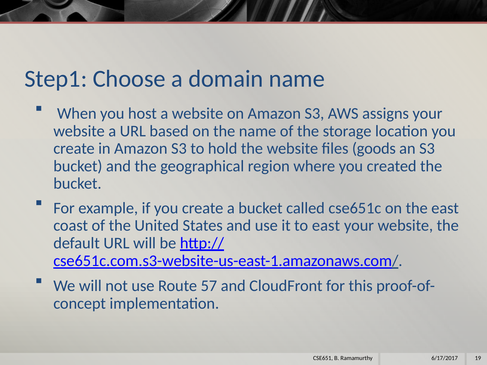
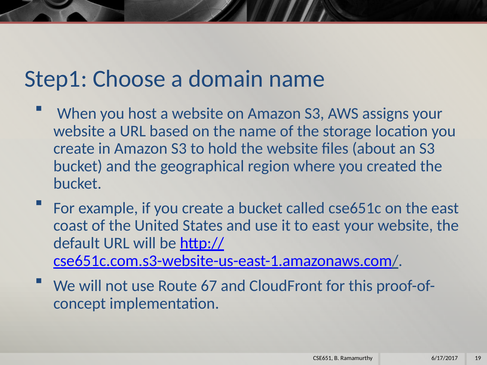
goods: goods -> about (374, 149)
57: 57 -> 67 (209, 286)
